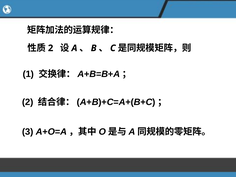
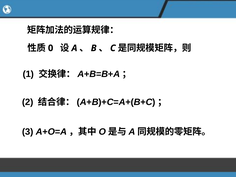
2: 2 -> 0 (51, 48)
